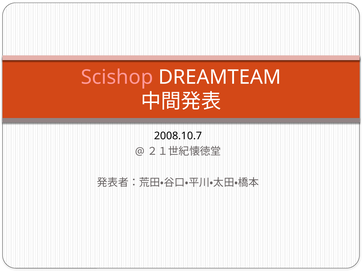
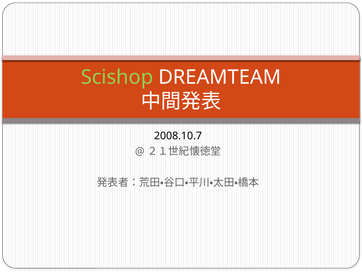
Scishop colour: pink -> light green (117, 77)
